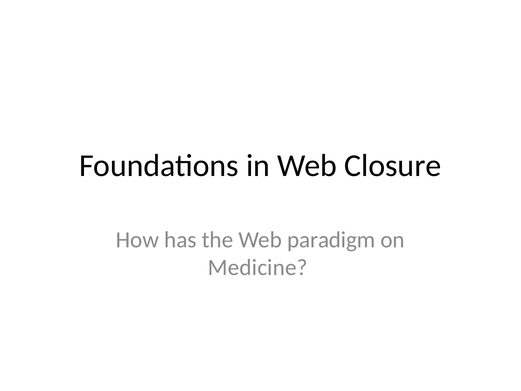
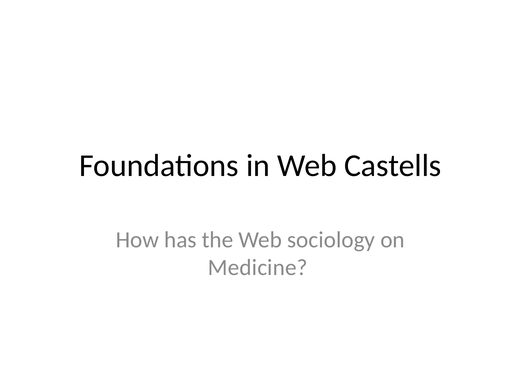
Closure: Closure -> Castells (393, 165)
paradigm: paradigm -> sociology (331, 240)
